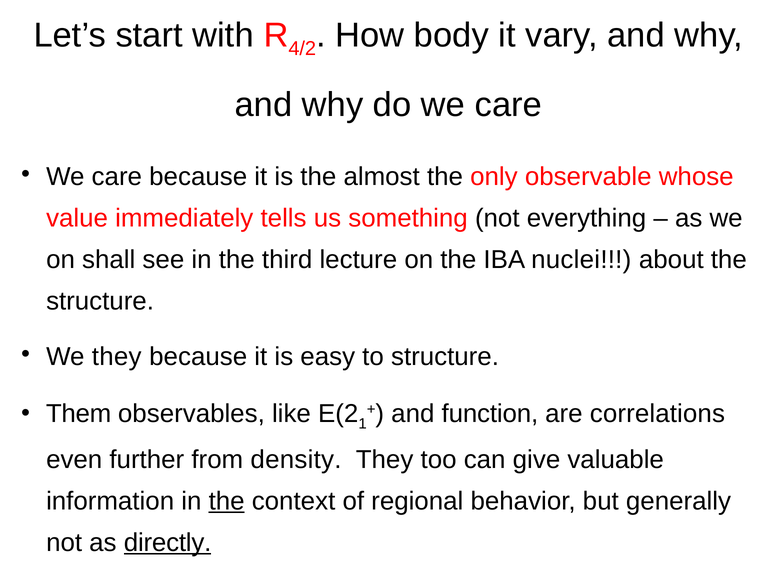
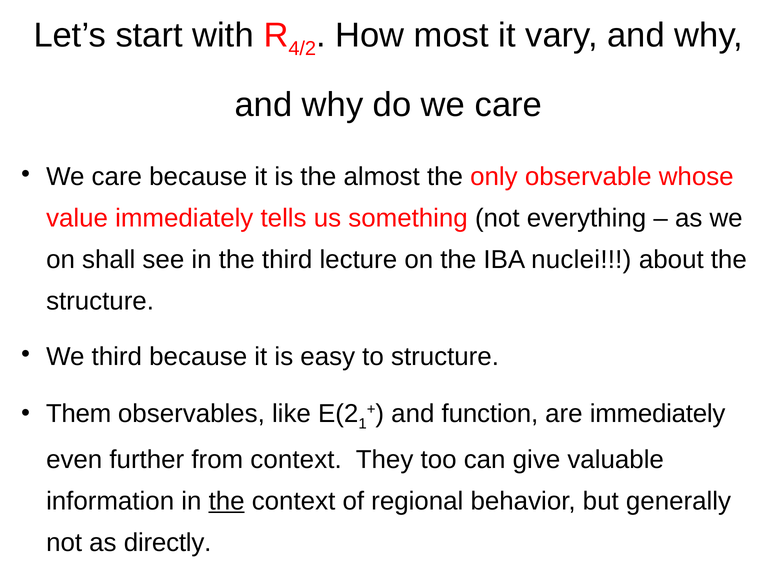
body: body -> most (451, 35)
We they: they -> third (117, 357)
are correlations: correlations -> immediately (658, 414)
from density: density -> context (296, 460)
directly underline: present -> none (168, 543)
